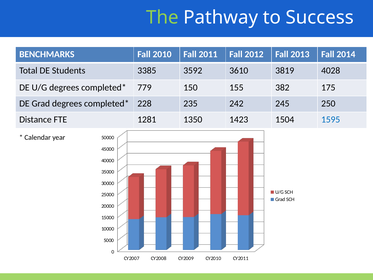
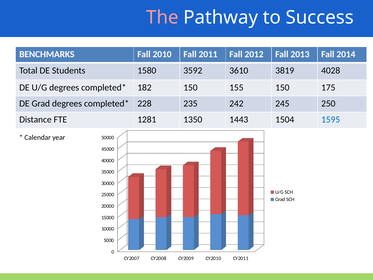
The colour: light green -> pink (162, 17)
3385: 3385 -> 1580 (147, 70)
779: 779 -> 182 (144, 87)
155 382: 382 -> 150 (282, 87)
1423: 1423 -> 1443 (239, 120)
